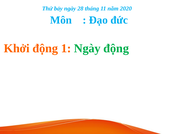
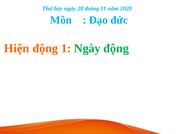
Khởi: Khởi -> Hiện (17, 48)
